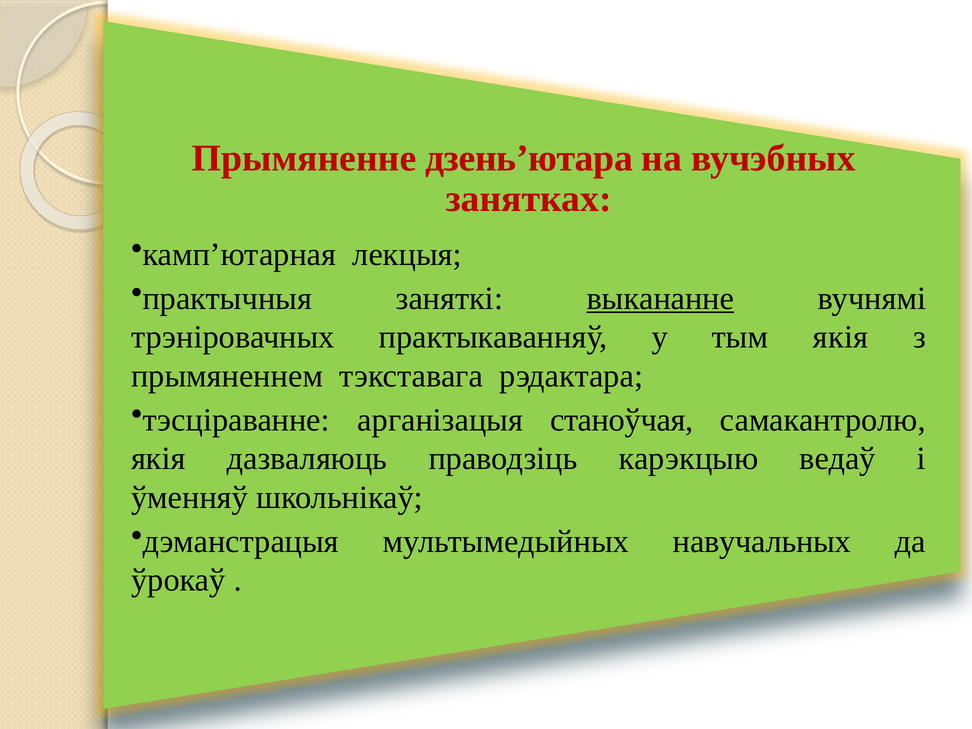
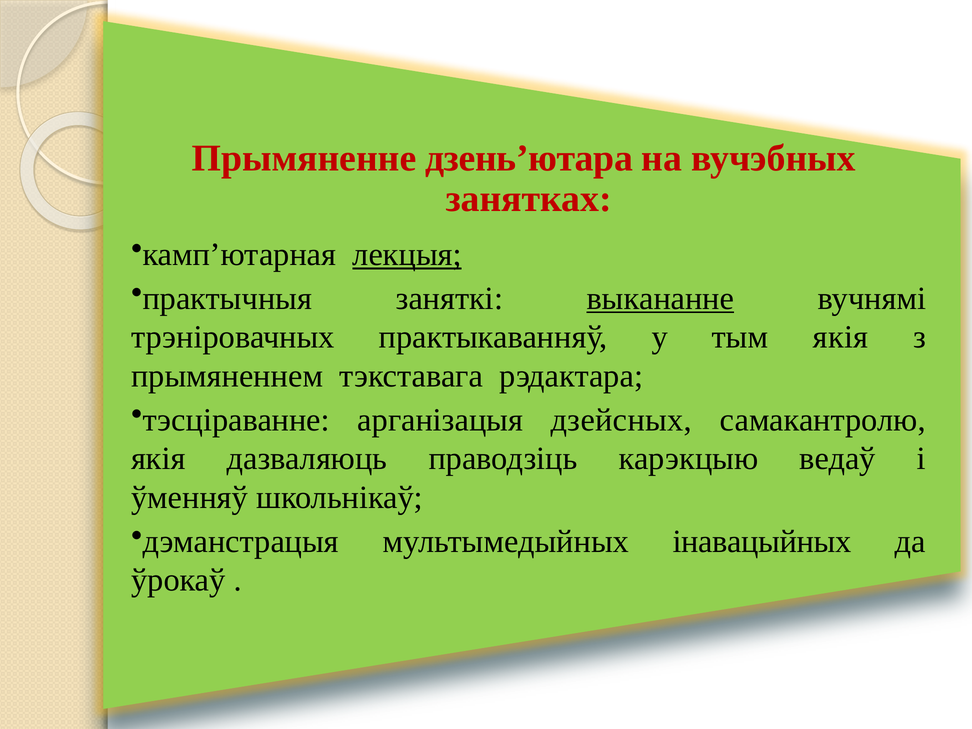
лекцыя underline: none -> present (407, 255)
станоўчая: станоўчая -> дзейсных (621, 420)
навучальных: навучальных -> інавацыйных (762, 541)
